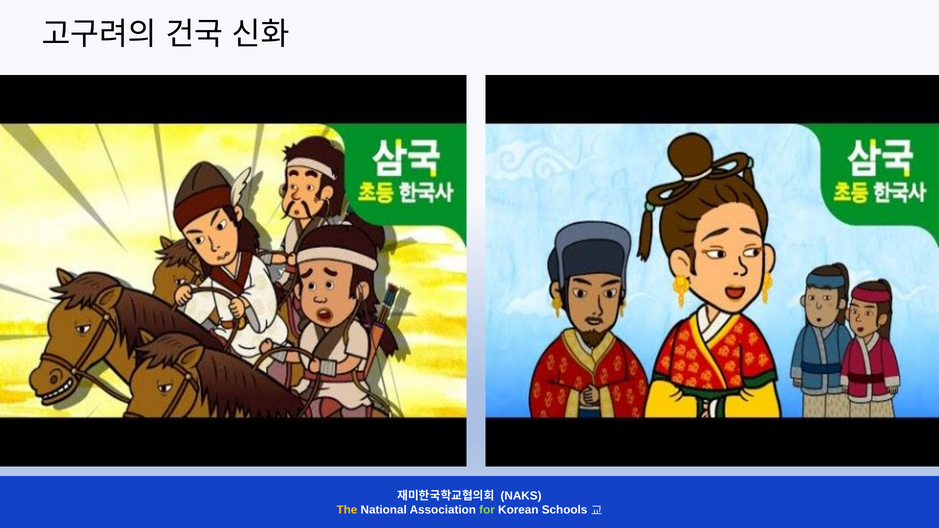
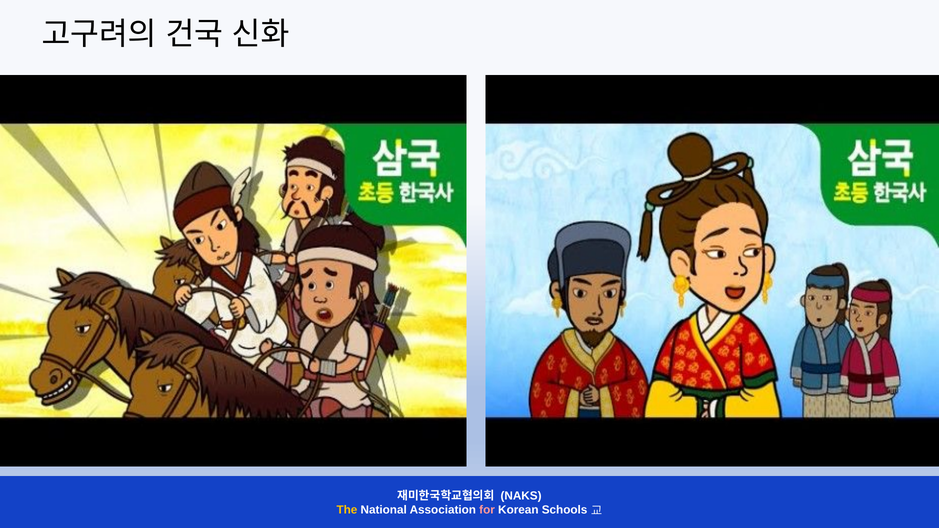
for colour: light green -> pink (487, 510)
